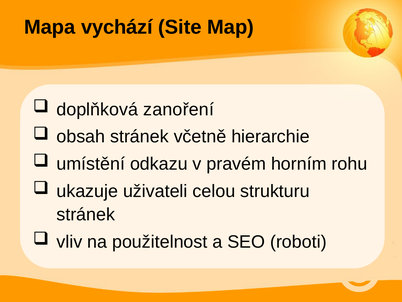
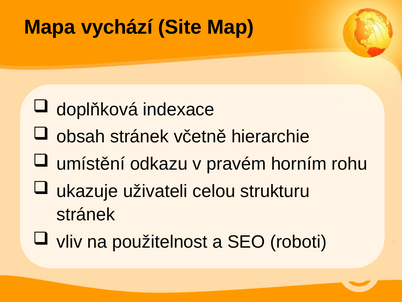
zanoření: zanoření -> indexace (179, 109)
